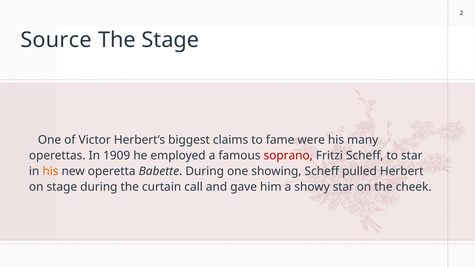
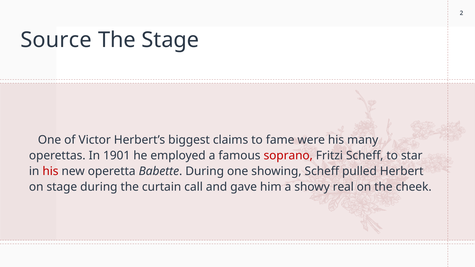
1909: 1909 -> 1901 (117, 156)
his colour: orange -> red (50, 171)
showy star: star -> real (343, 187)
